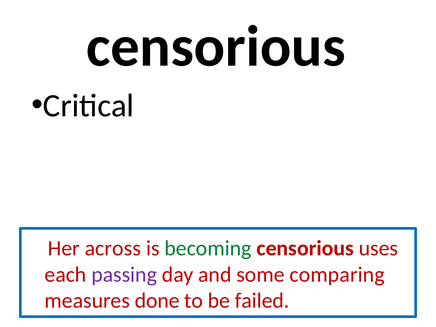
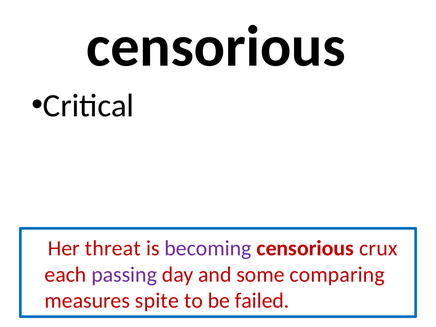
across: across -> threat (113, 248)
becoming colour: green -> purple (208, 248)
uses: uses -> crux (378, 248)
done: done -> spite (157, 301)
